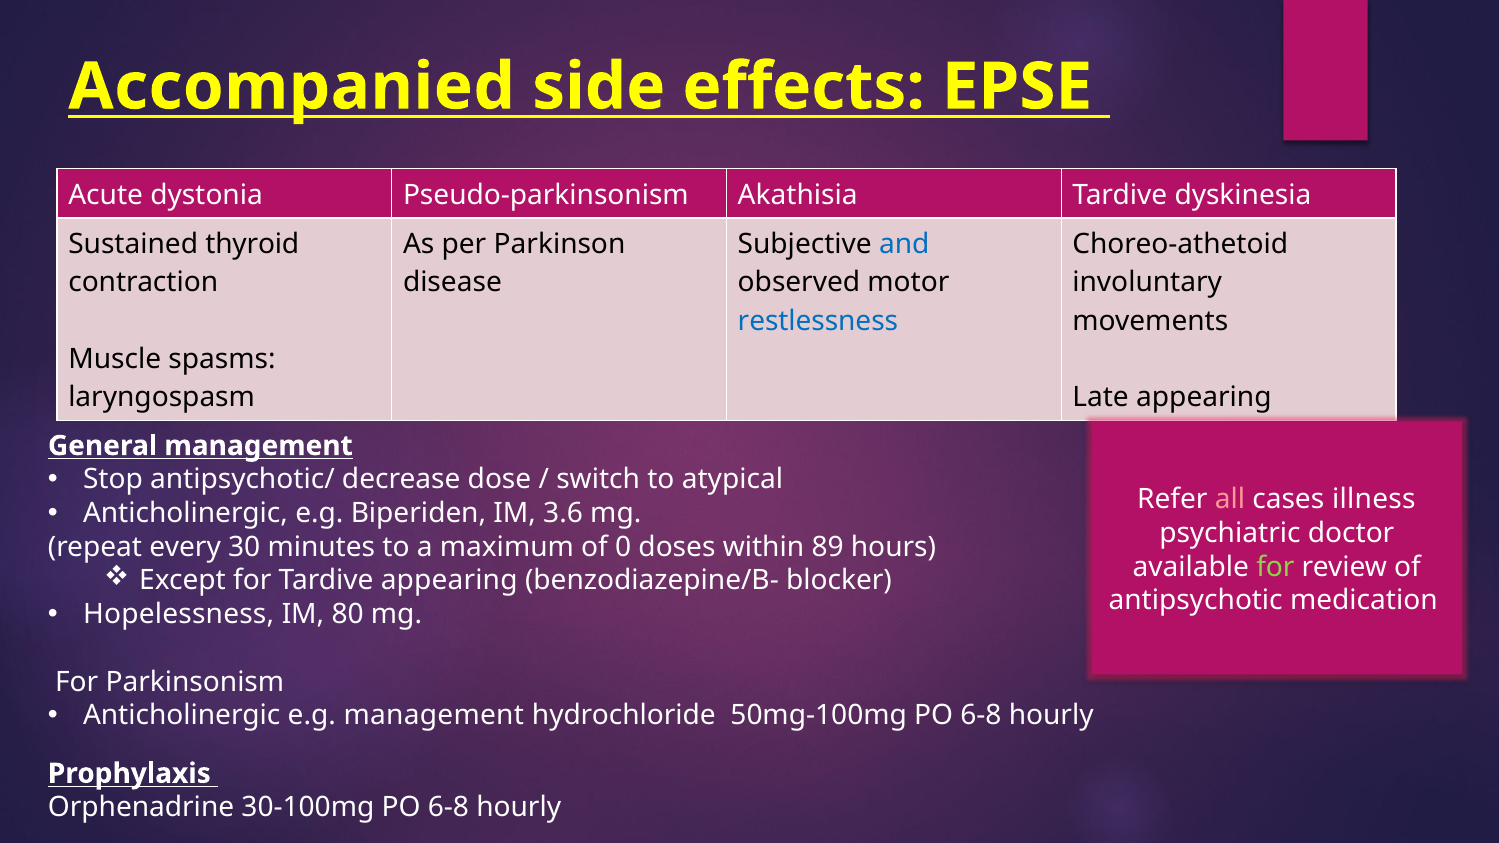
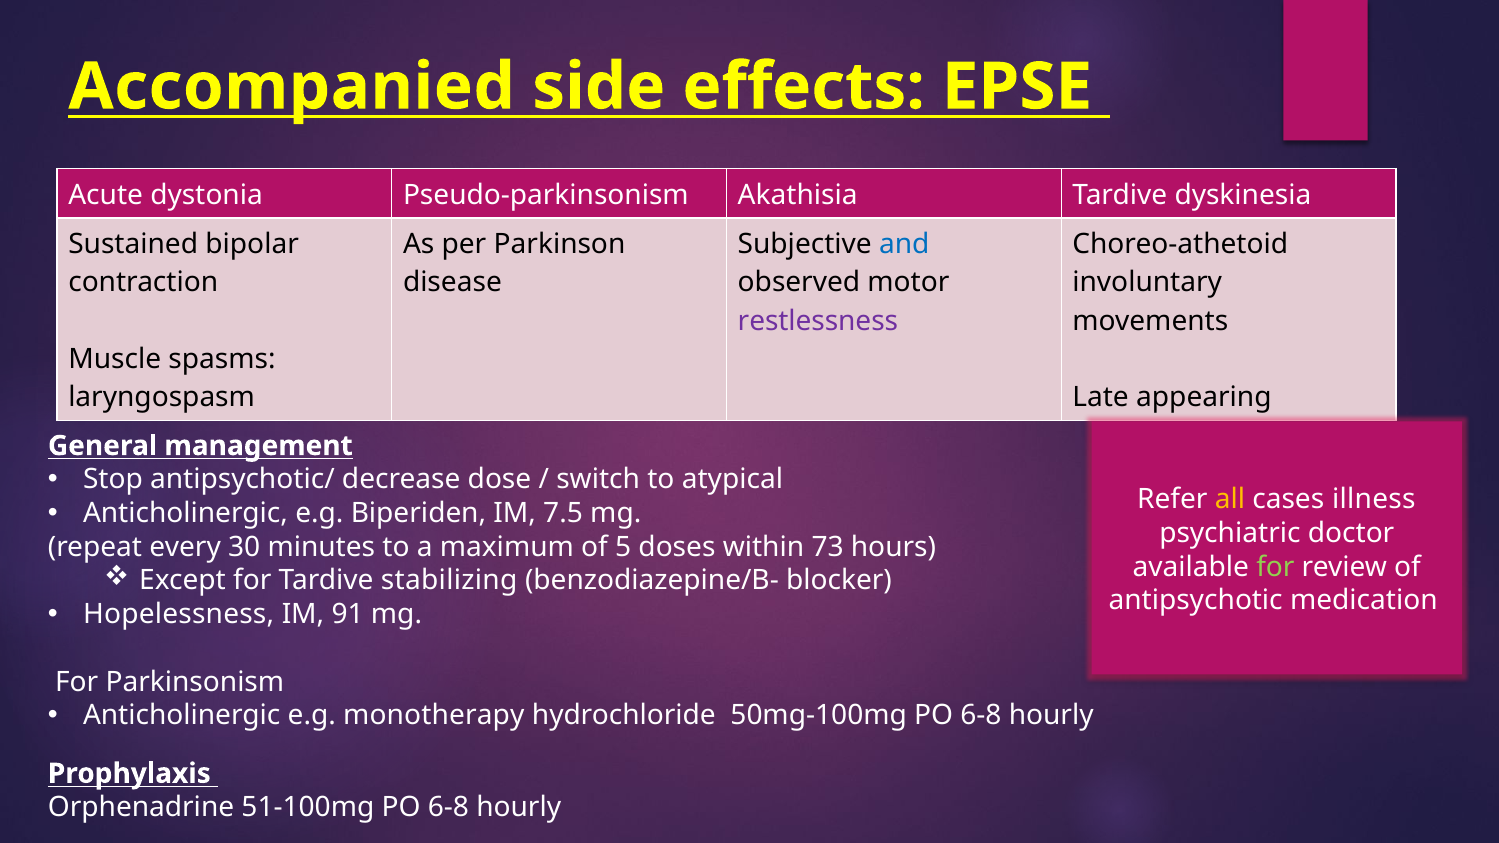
thyroid: thyroid -> bipolar (252, 244)
restlessness colour: blue -> purple (818, 321)
all colour: pink -> yellow (1230, 499)
3.6: 3.6 -> 7.5 (563, 513)
0: 0 -> 5 (623, 547)
89: 89 -> 73 (828, 547)
Tardive appearing: appearing -> stabilizing (449, 581)
80: 80 -> 91 (348, 615)
e.g management: management -> monotherapy (434, 716)
30-100mg: 30-100mg -> 51-100mg (308, 807)
